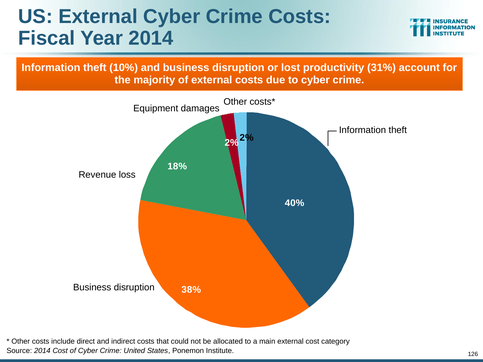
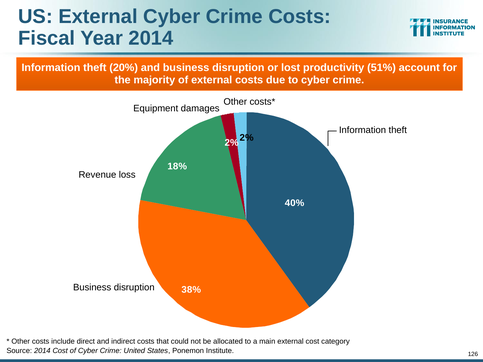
10%: 10% -> 20% (124, 68)
31%: 31% -> 51% (382, 68)
